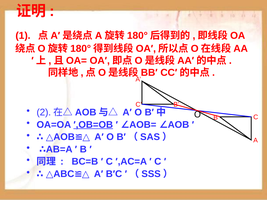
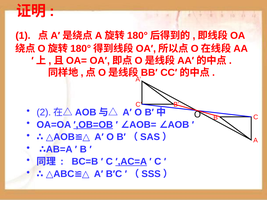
′,AC=A underline: none -> present (131, 162)
